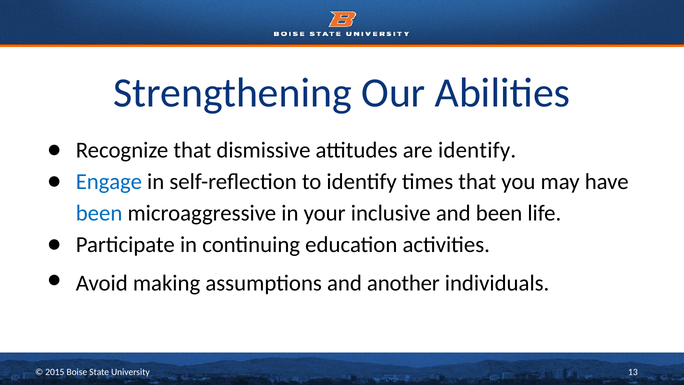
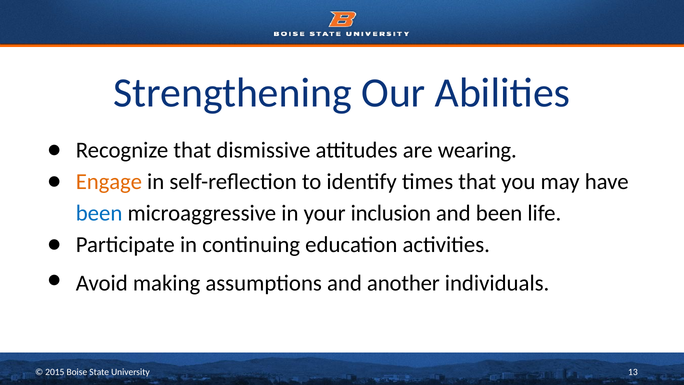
are identify: identify -> wearing (477, 150)
Engage colour: blue -> orange (109, 182)
inclusive: inclusive -> inclusion (391, 213)
